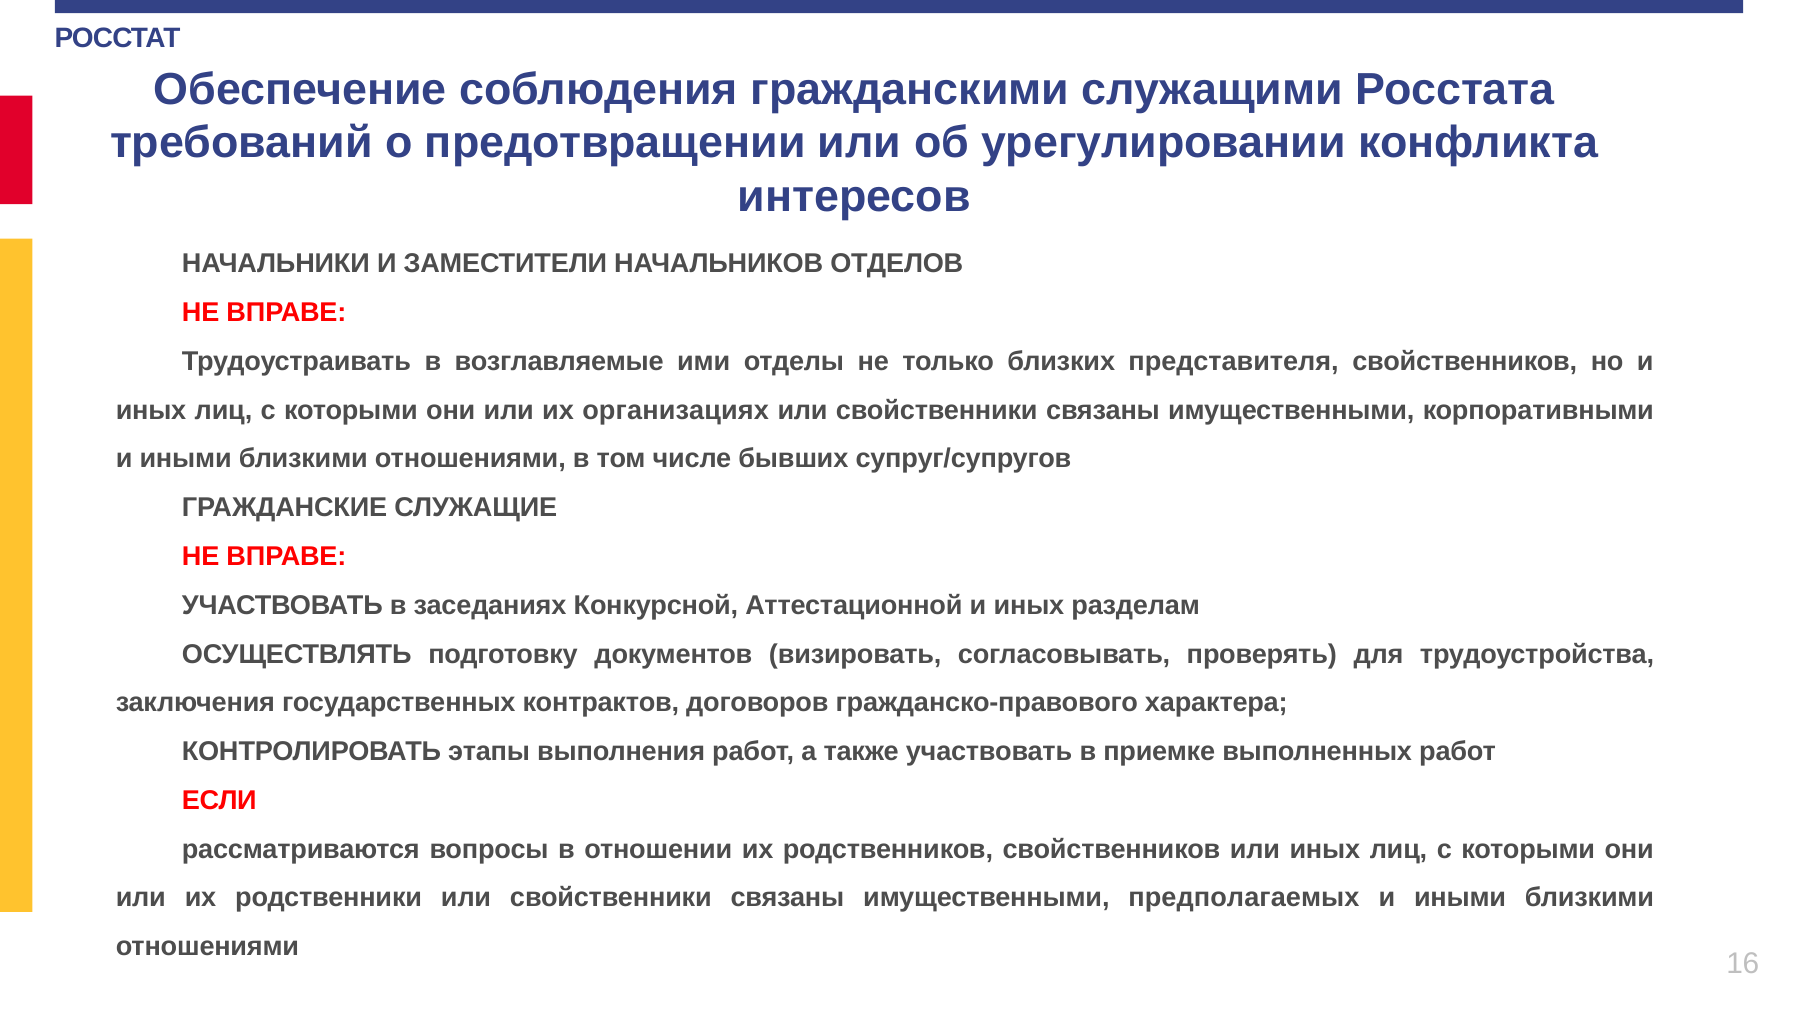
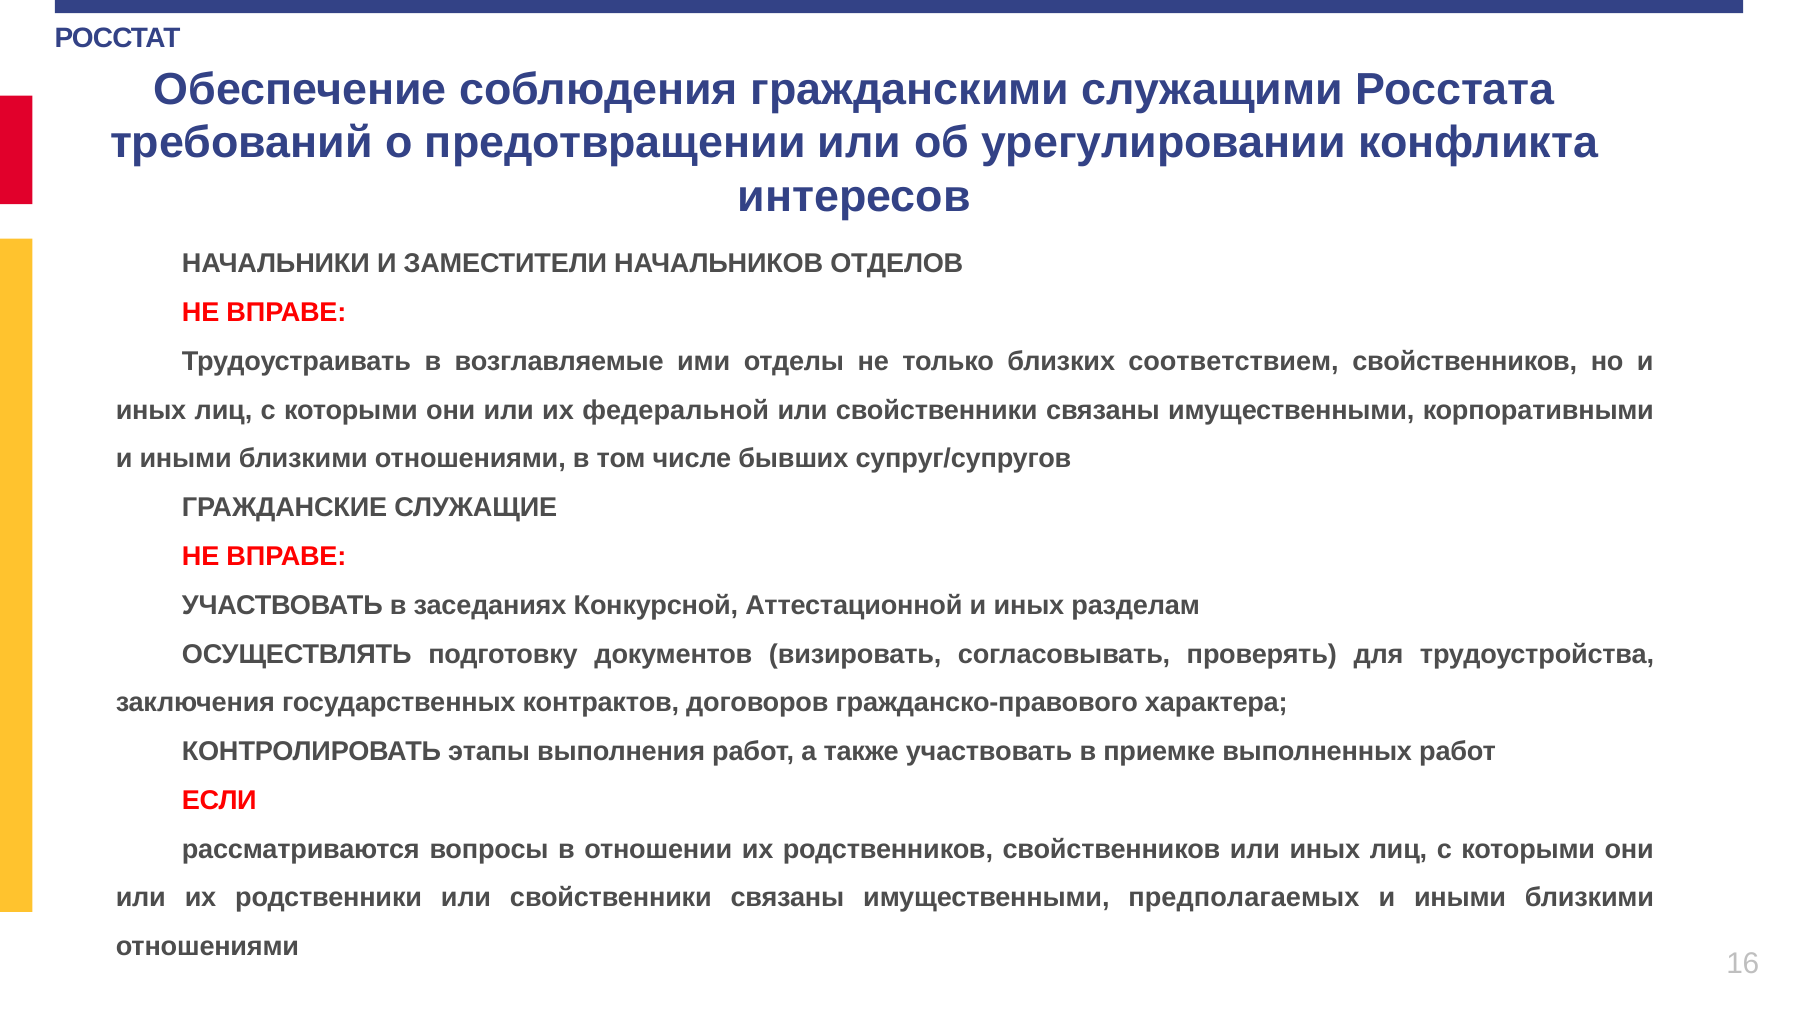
представителя: представителя -> соответствием (1234, 361)
организациях: организациях -> федеральной (676, 410)
